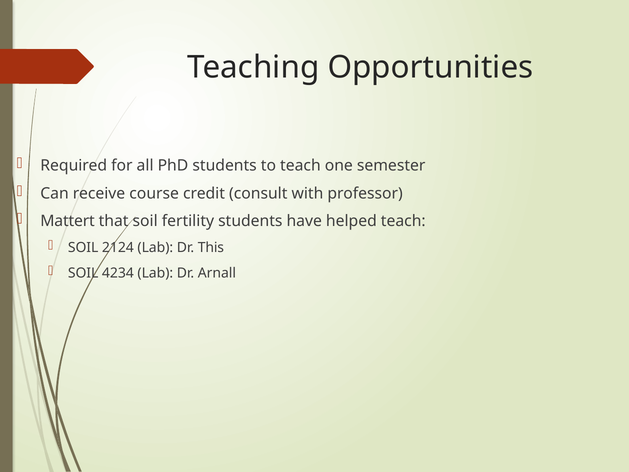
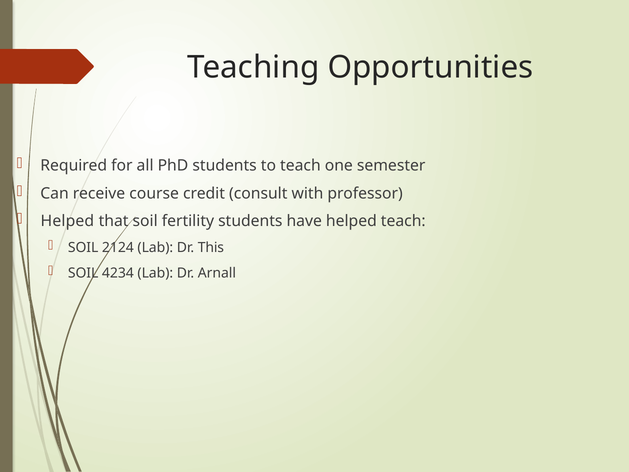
Mattert: Mattert -> Helped (67, 221)
